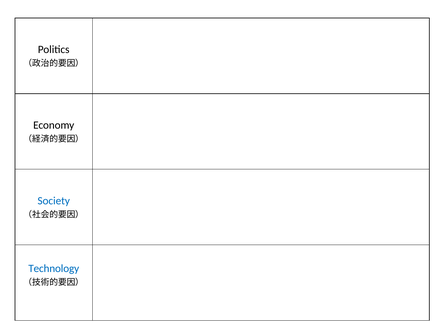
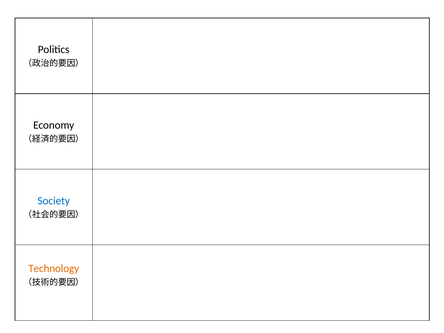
Technology colour: blue -> orange (54, 268)
